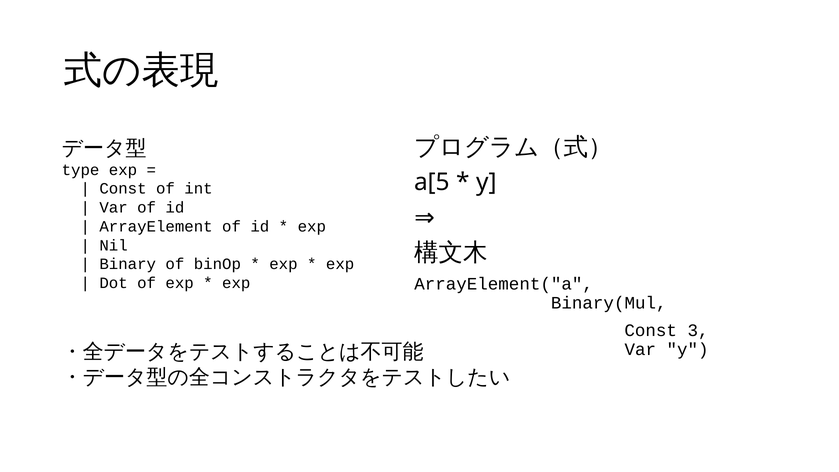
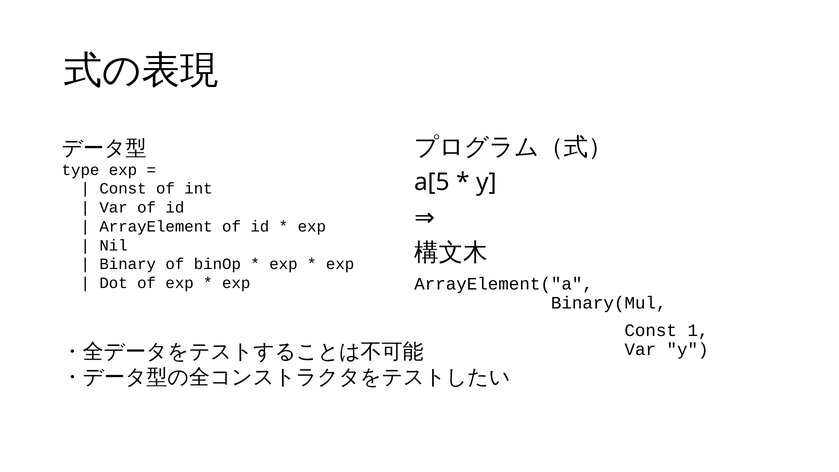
3: 3 -> 1 (698, 331)
